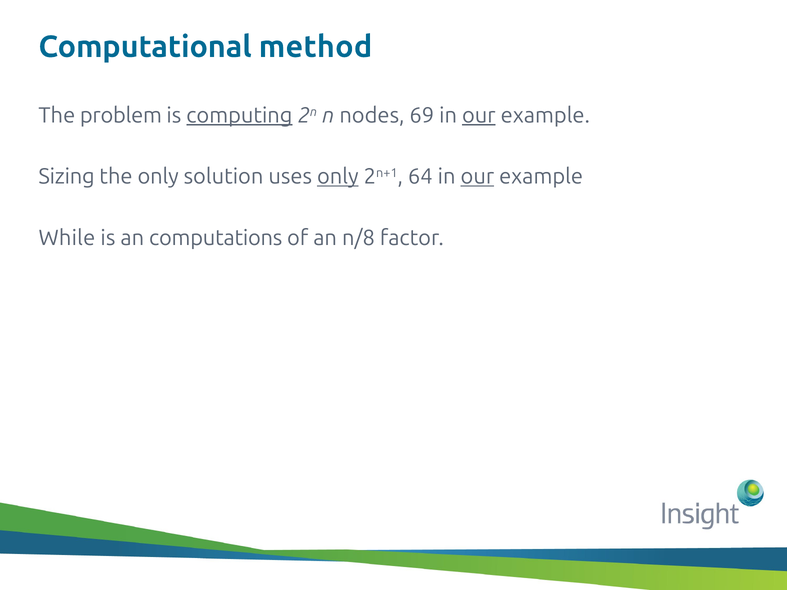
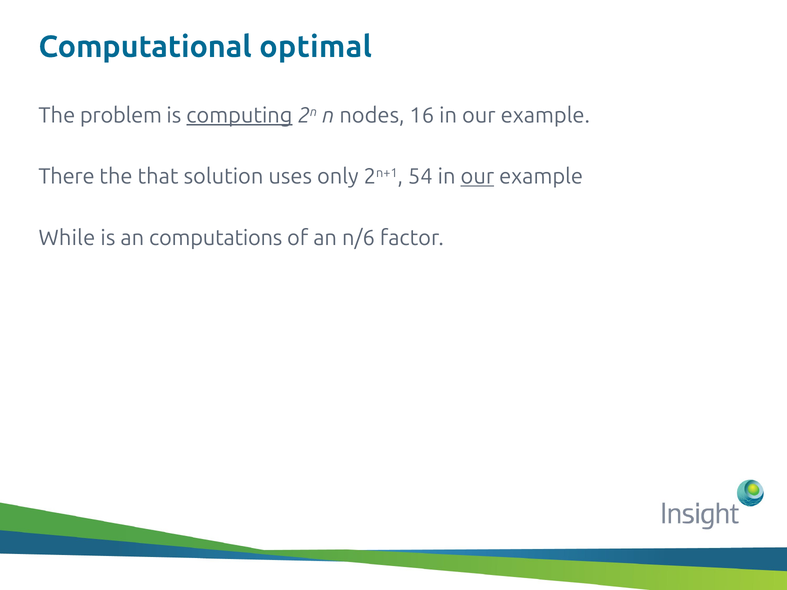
method: method -> optimal (316, 47)
69: 69 -> 16 (422, 115)
our underline: present -> none (479, 115)
Sizing: Sizing -> There (67, 177)
the only: only -> that (158, 177)
only underline: present -> none (338, 177)
64: 64 -> 54 (420, 177)
n/8: n/8 -> n/6 (358, 238)
